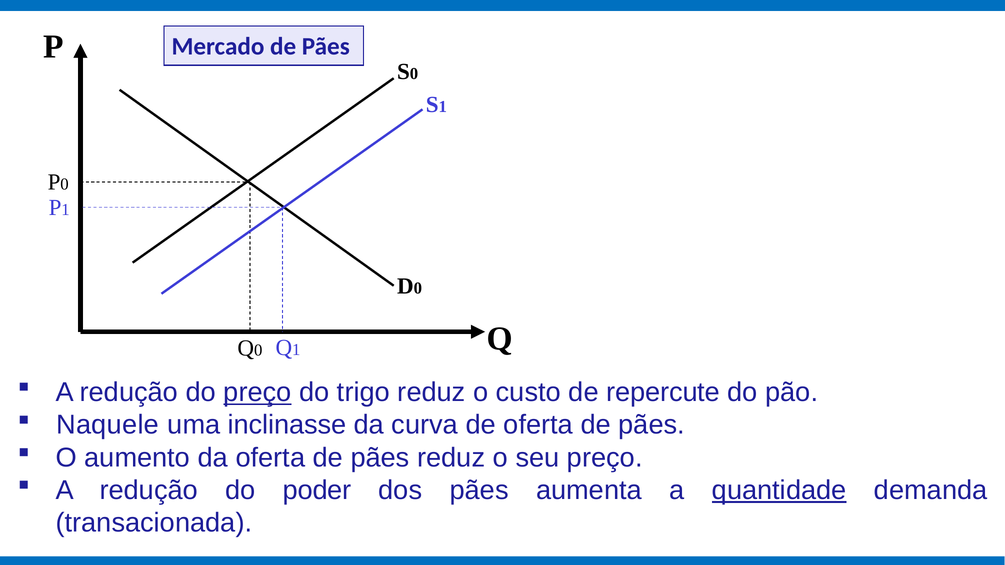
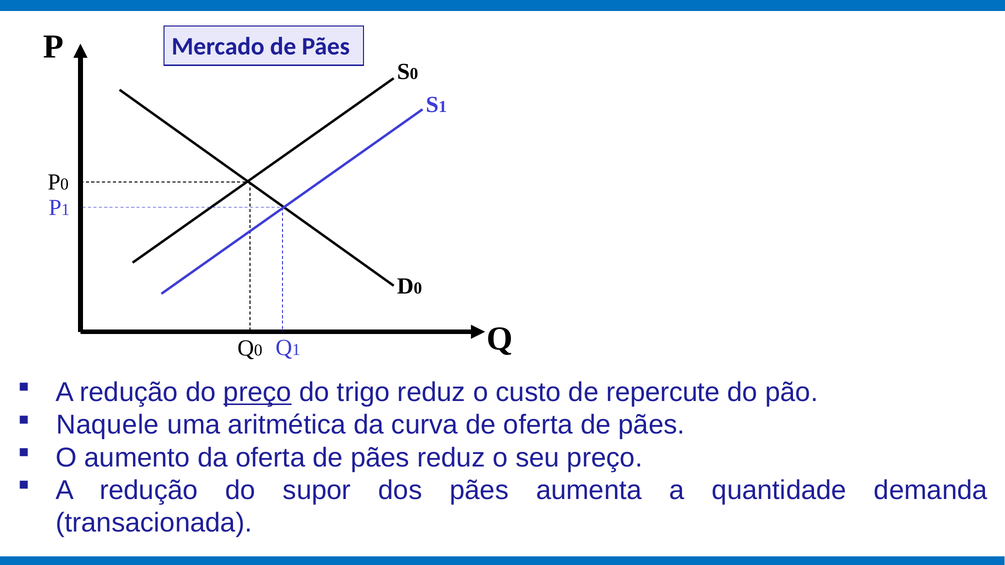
inclinasse: inclinasse -> aritmética (287, 425)
poder: poder -> supor (317, 491)
quantidade underline: present -> none (779, 491)
